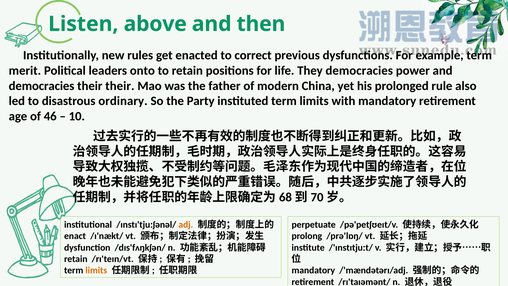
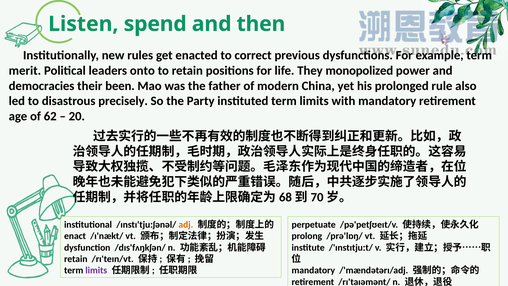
above: above -> spend (155, 24)
They democracies: democracies -> monopolized (359, 71)
their their: their -> been (120, 86)
ordinary: ordinary -> precisely (123, 101)
46: 46 -> 62 (50, 116)
10: 10 -> 20 (77, 116)
limits colour: orange -> purple (96, 270)
